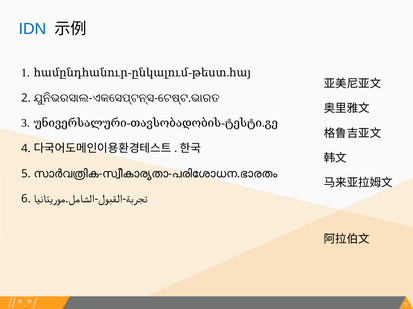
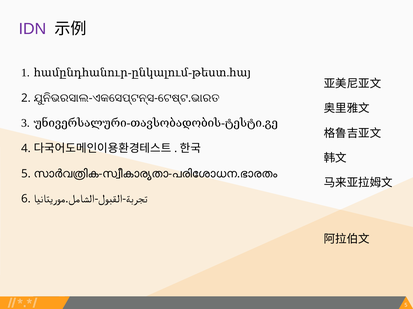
IDN colour: blue -> purple (32, 29)
